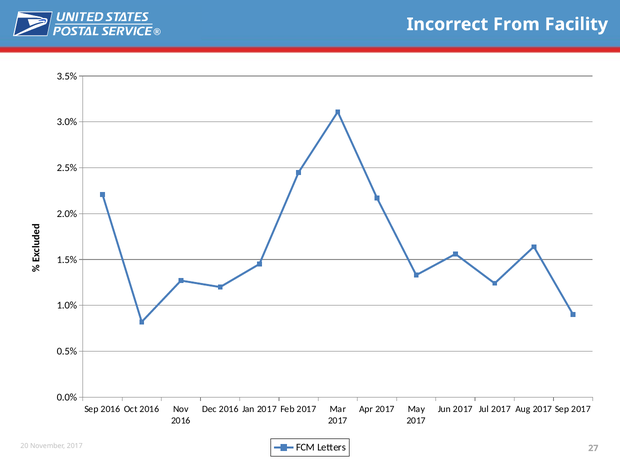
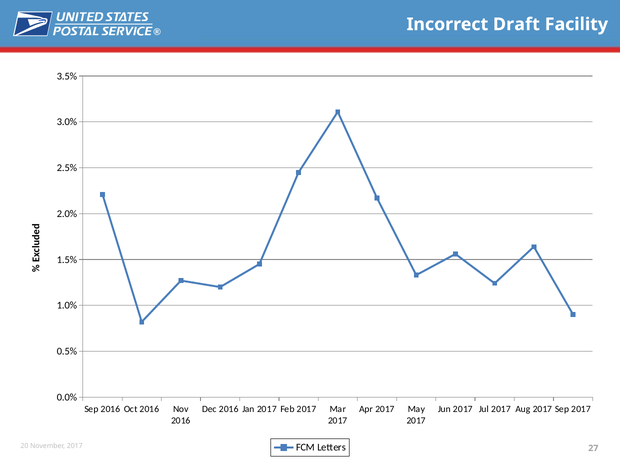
From: From -> Draft (516, 24)
